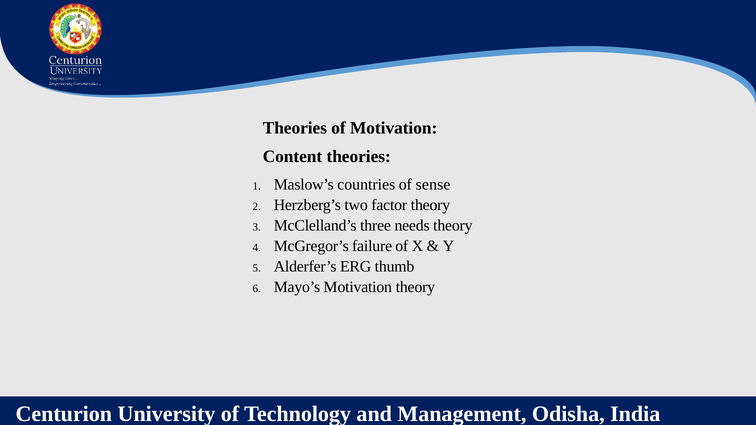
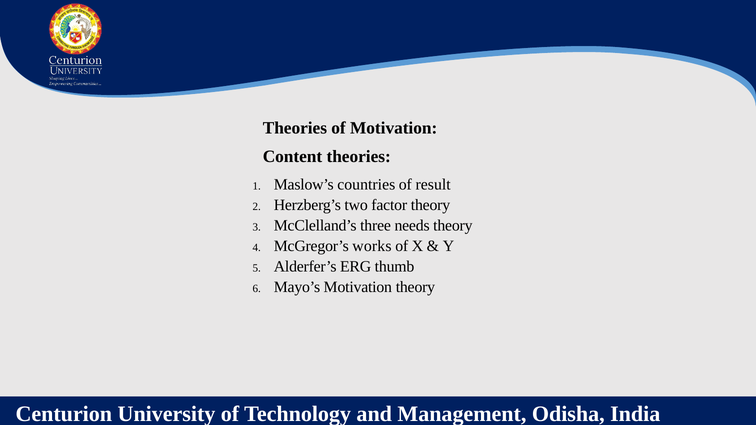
sense: sense -> result (433, 184)
failure: failure -> works (372, 246)
